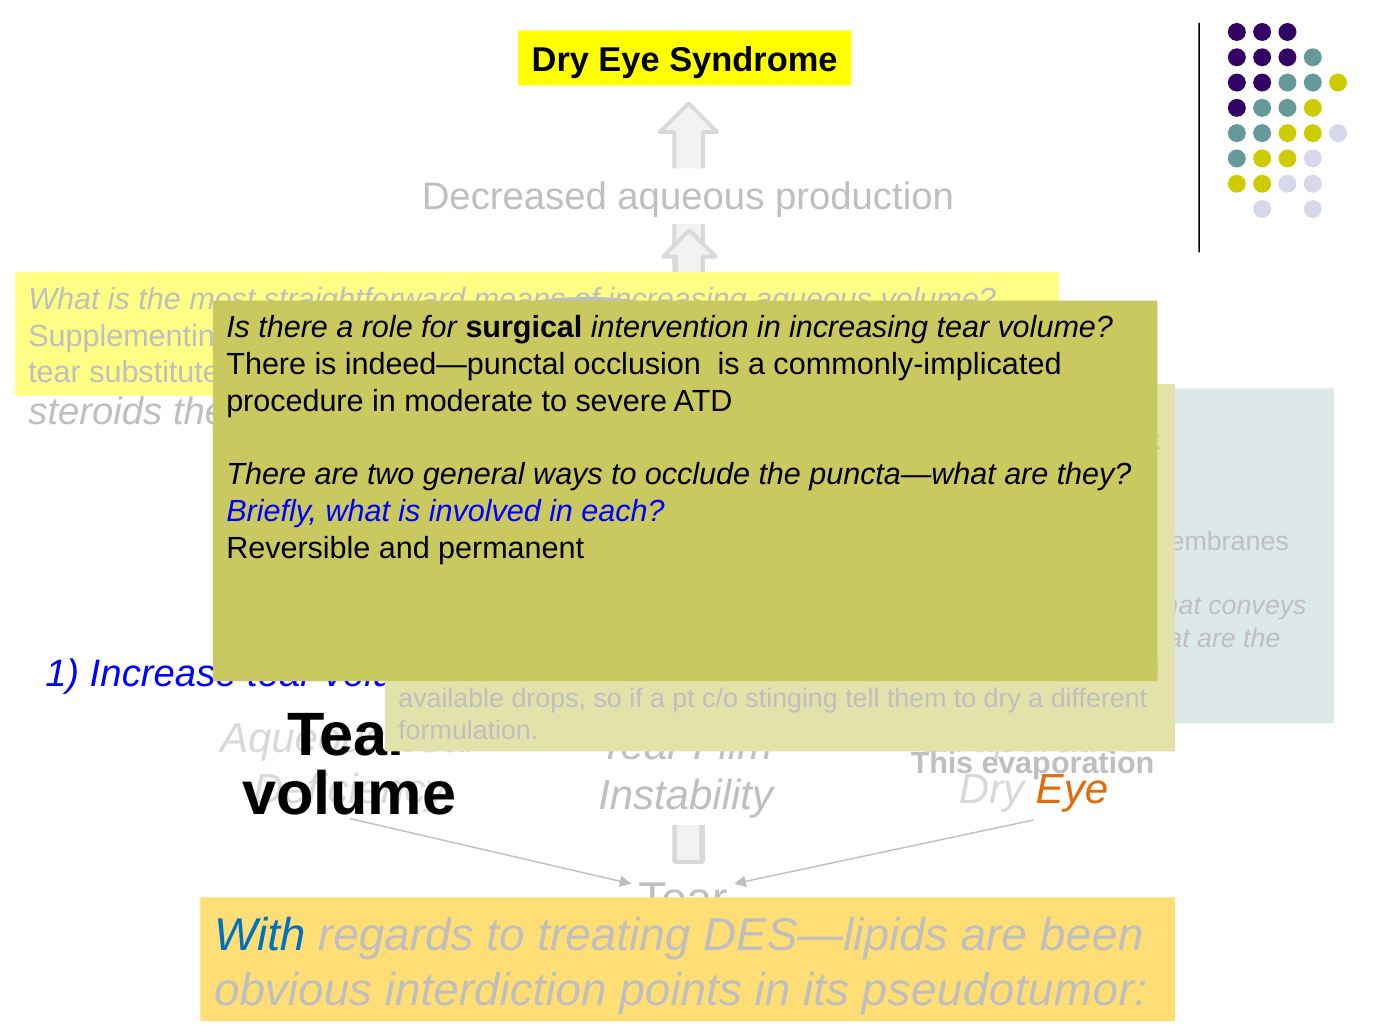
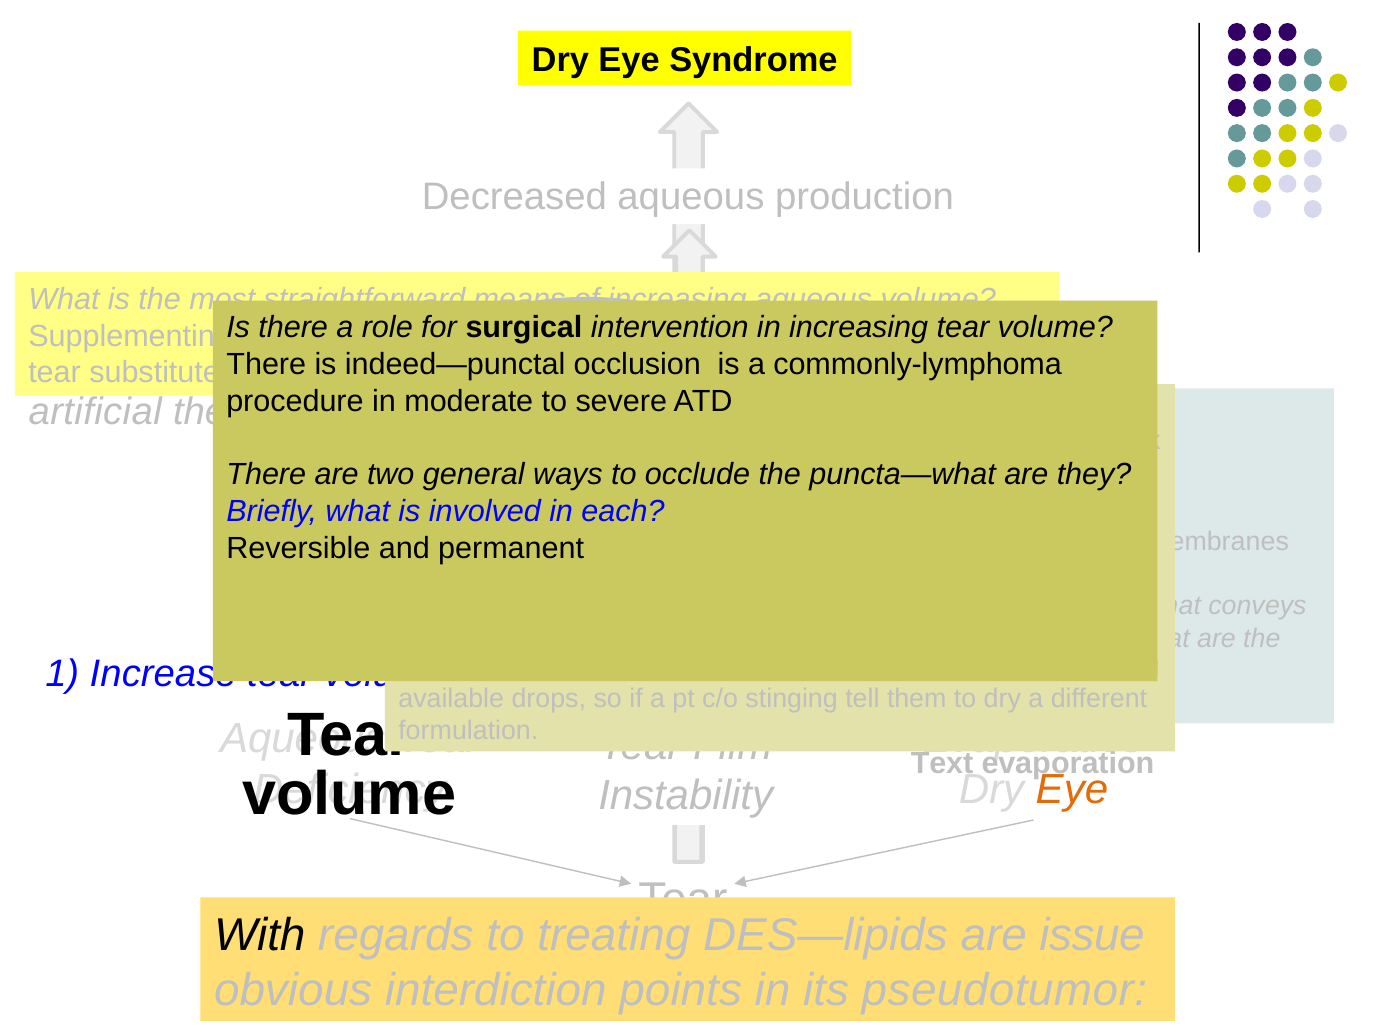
commonly-implicated: commonly-implicated -> commonly-lymphoma (918, 364)
steroids: steroids -> artificial (95, 412)
This: This -> Text (942, 763)
With colour: blue -> black (260, 935)
been: been -> issue (1092, 935)
